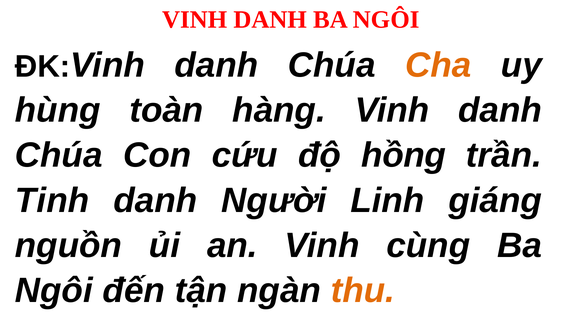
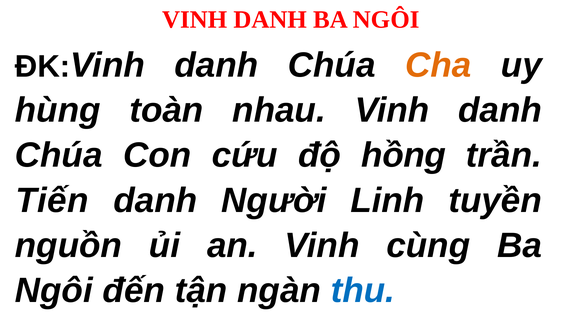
hàng: hàng -> nhau (279, 110)
Tinh: Tinh -> Tiến (52, 201)
giáng: giáng -> tuyền (495, 201)
thu colour: orange -> blue (363, 291)
